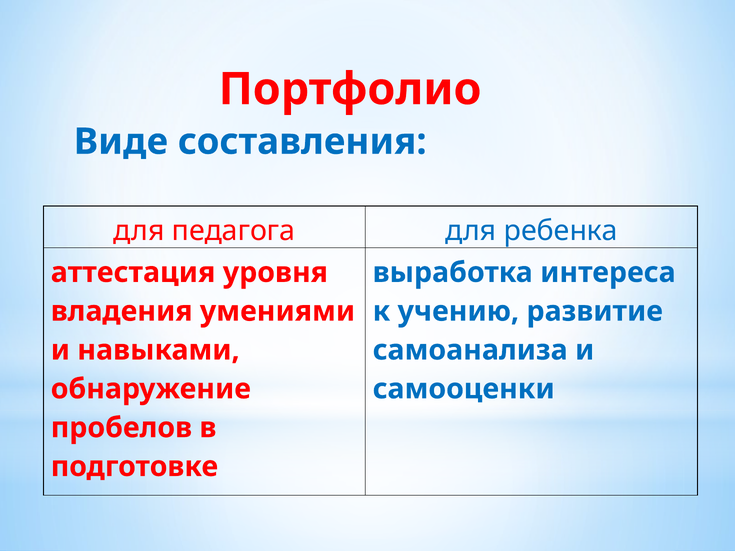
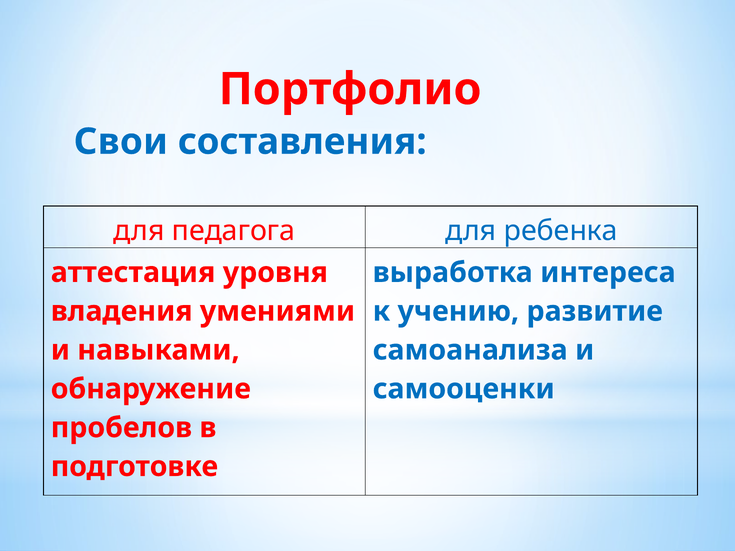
Виде: Виде -> Свои (121, 142)
